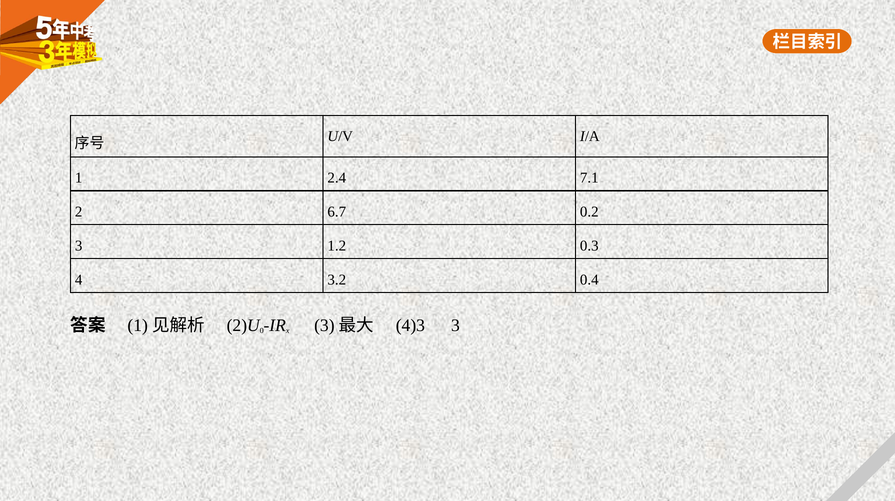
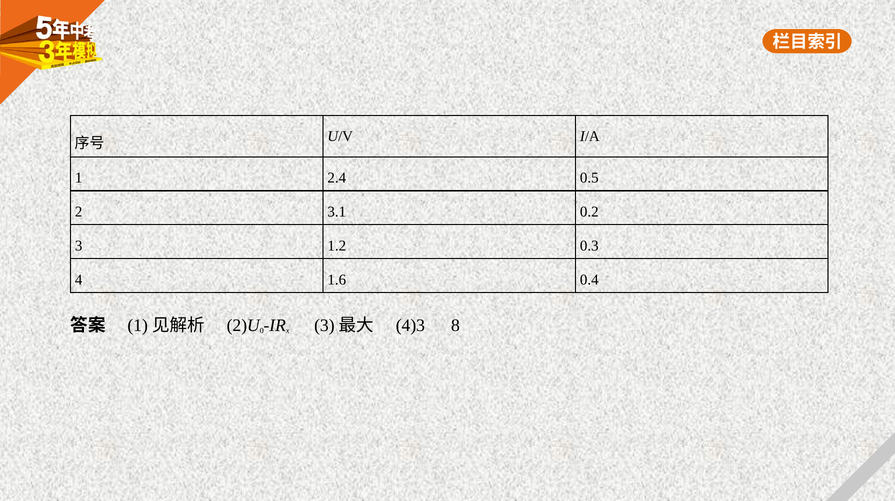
7.1: 7.1 -> 0.5 (589, 178)
6.7: 6.7 -> 3.1 (337, 212)
3.2: 3.2 -> 1.6 (337, 279)
4)3 3: 3 -> 8 (455, 325)
